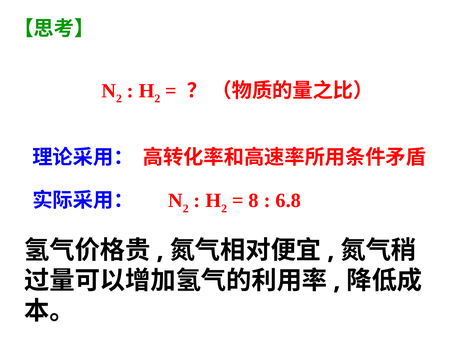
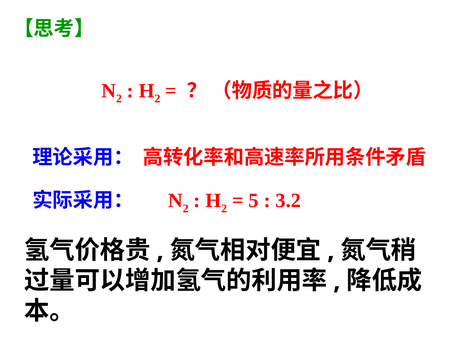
8: 8 -> 5 (254, 201)
6.8: 6.8 -> 3.2 (288, 201)
